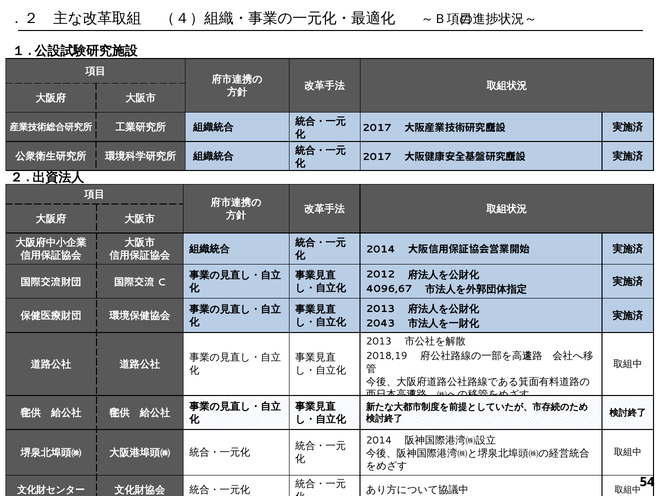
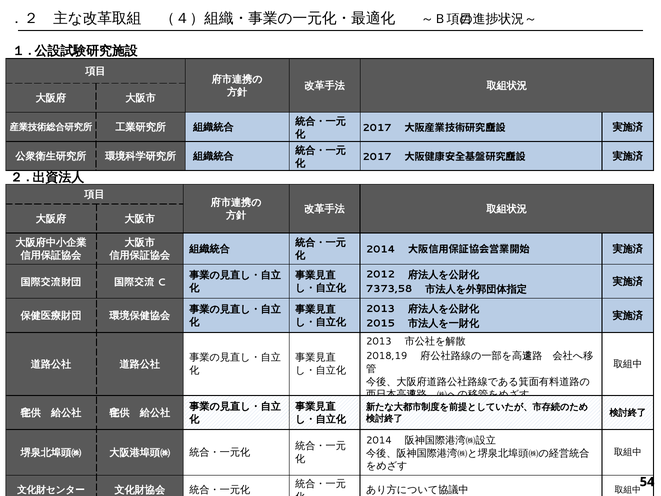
4096,67: 4096,67 -> 7373,58 (389, 289)
2043: 2043 -> 2015 (380, 323)
